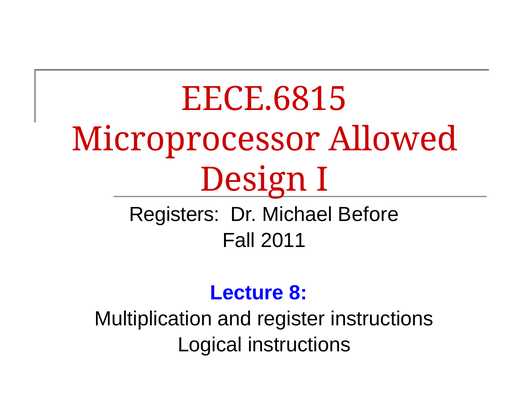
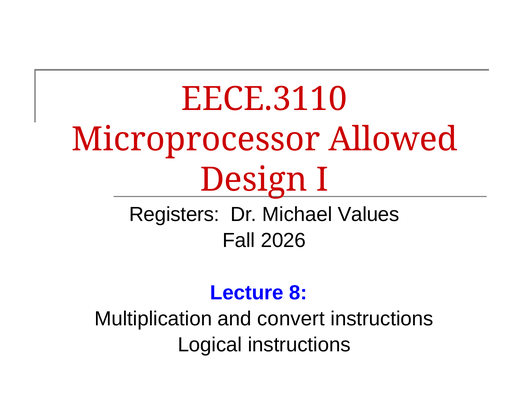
EECE.6815: EECE.6815 -> EECE.3110 (264, 99)
Before: Before -> Values (369, 214)
2011: 2011 -> 2026 (283, 240)
register: register -> convert (291, 319)
